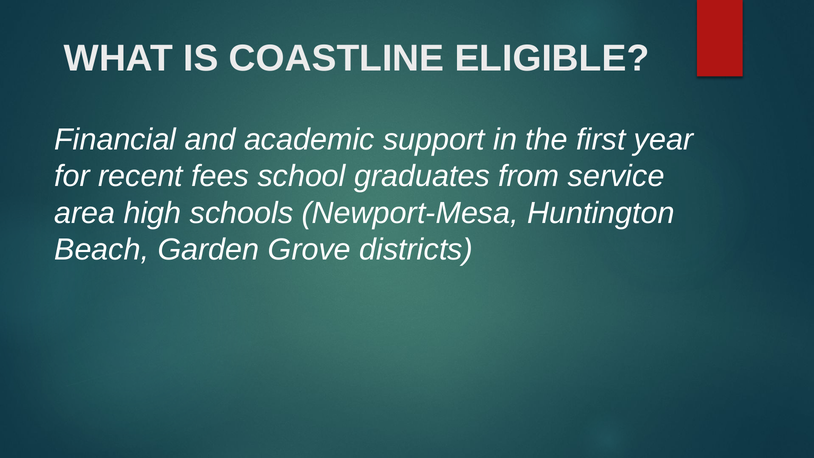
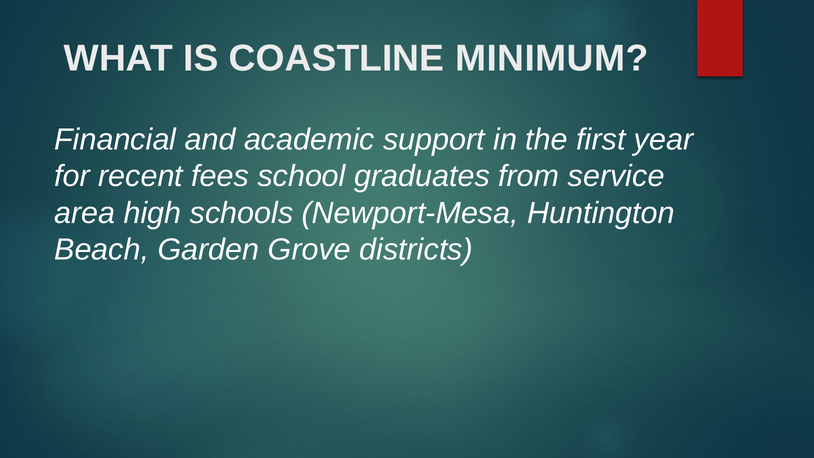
ELIGIBLE: ELIGIBLE -> MINIMUM (552, 58)
